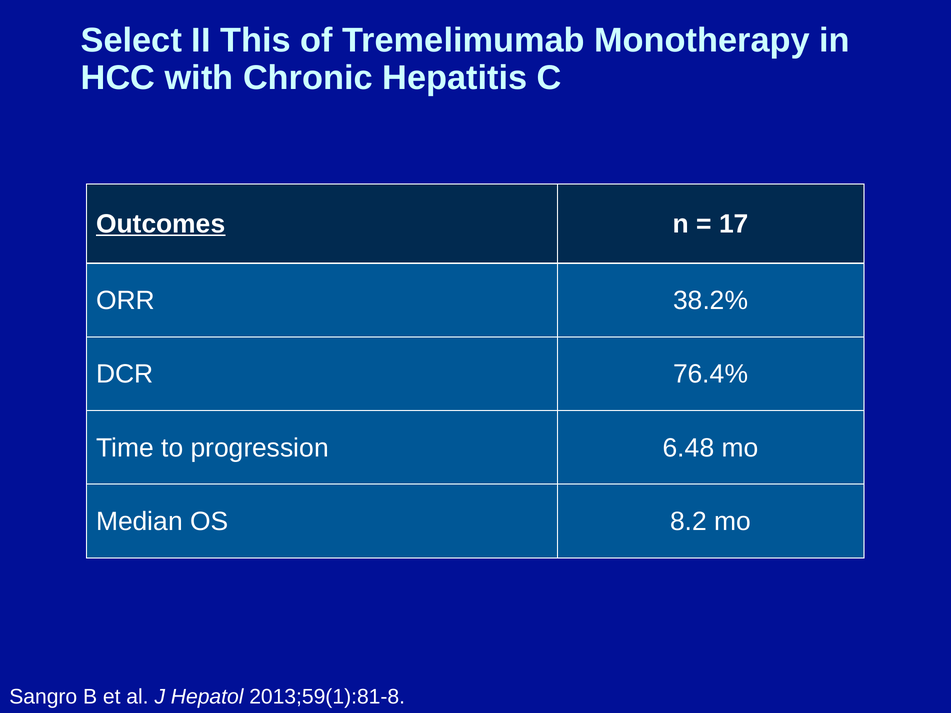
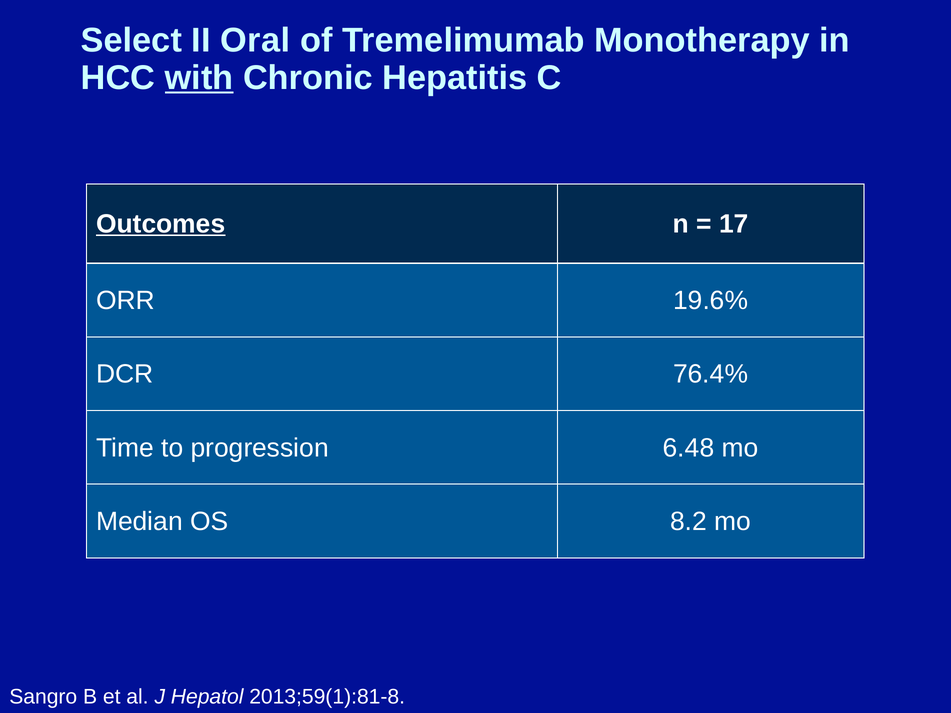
This: This -> Oral (255, 41)
with underline: none -> present (199, 78)
38.2%: 38.2% -> 19.6% (711, 301)
